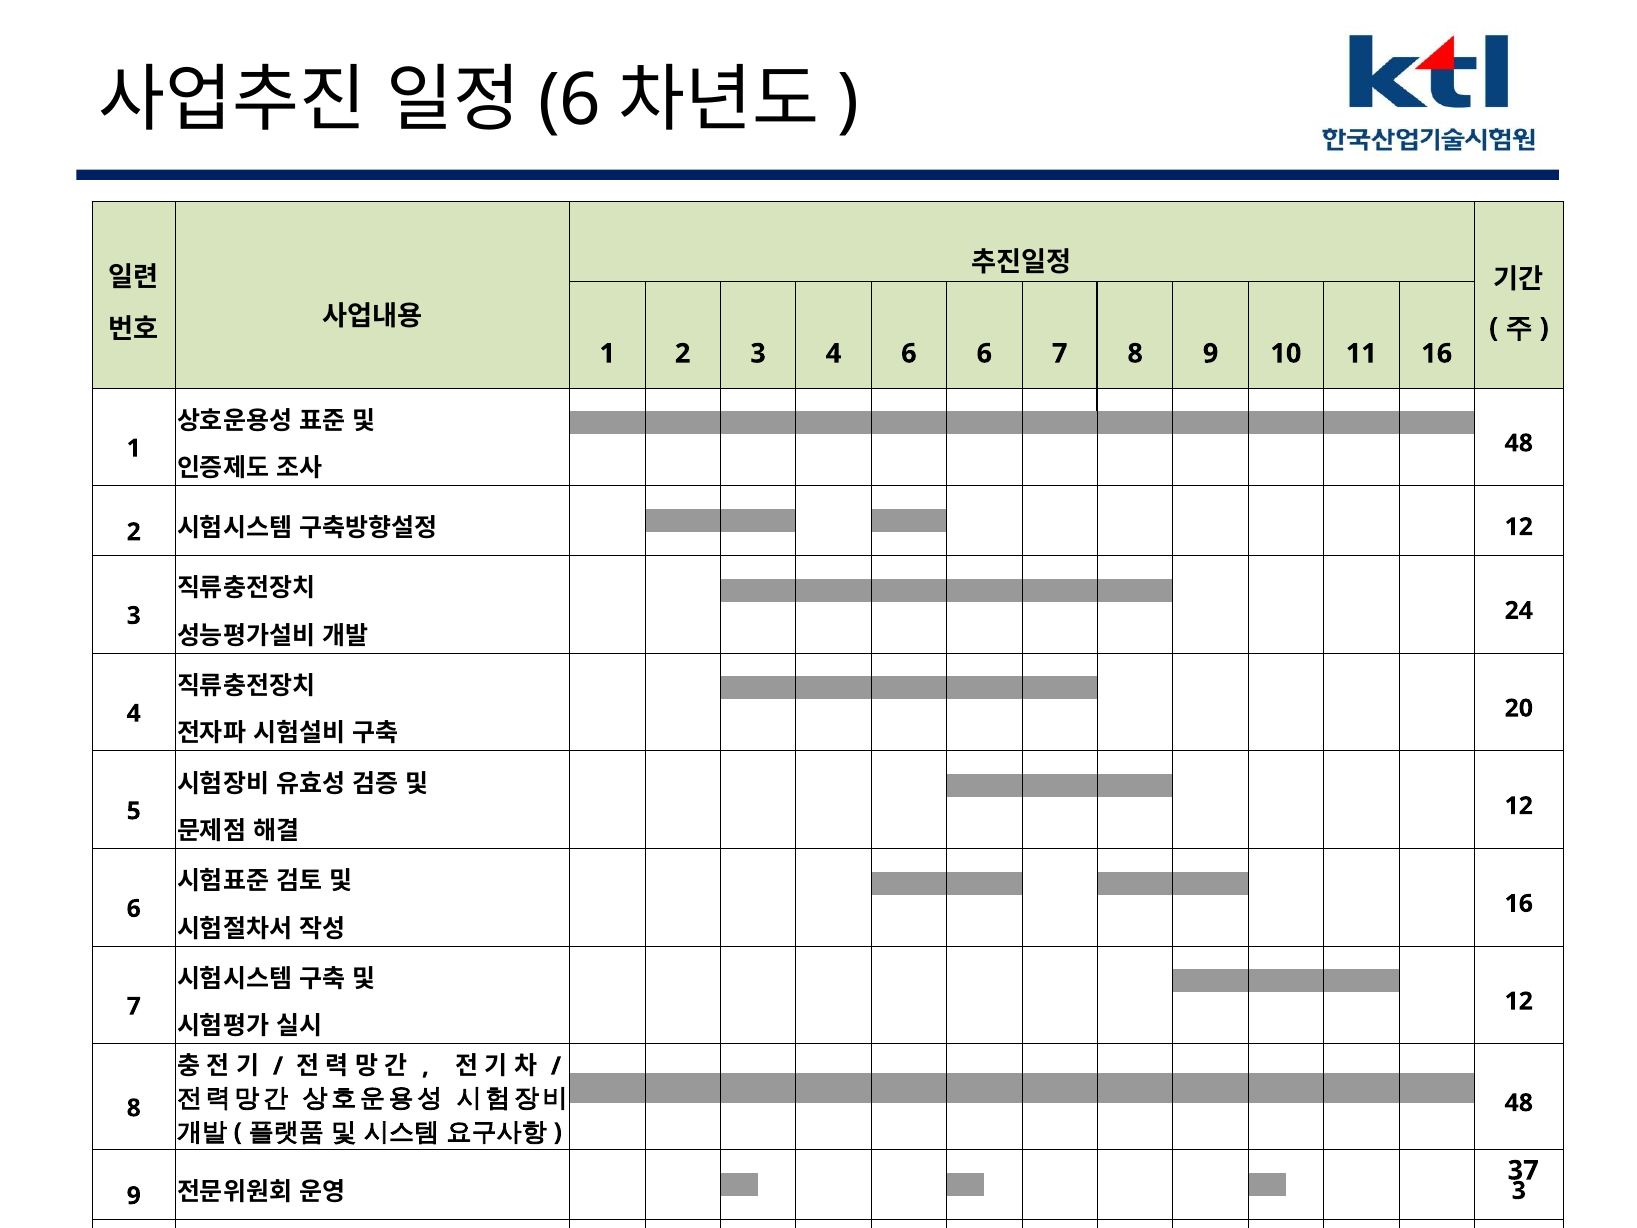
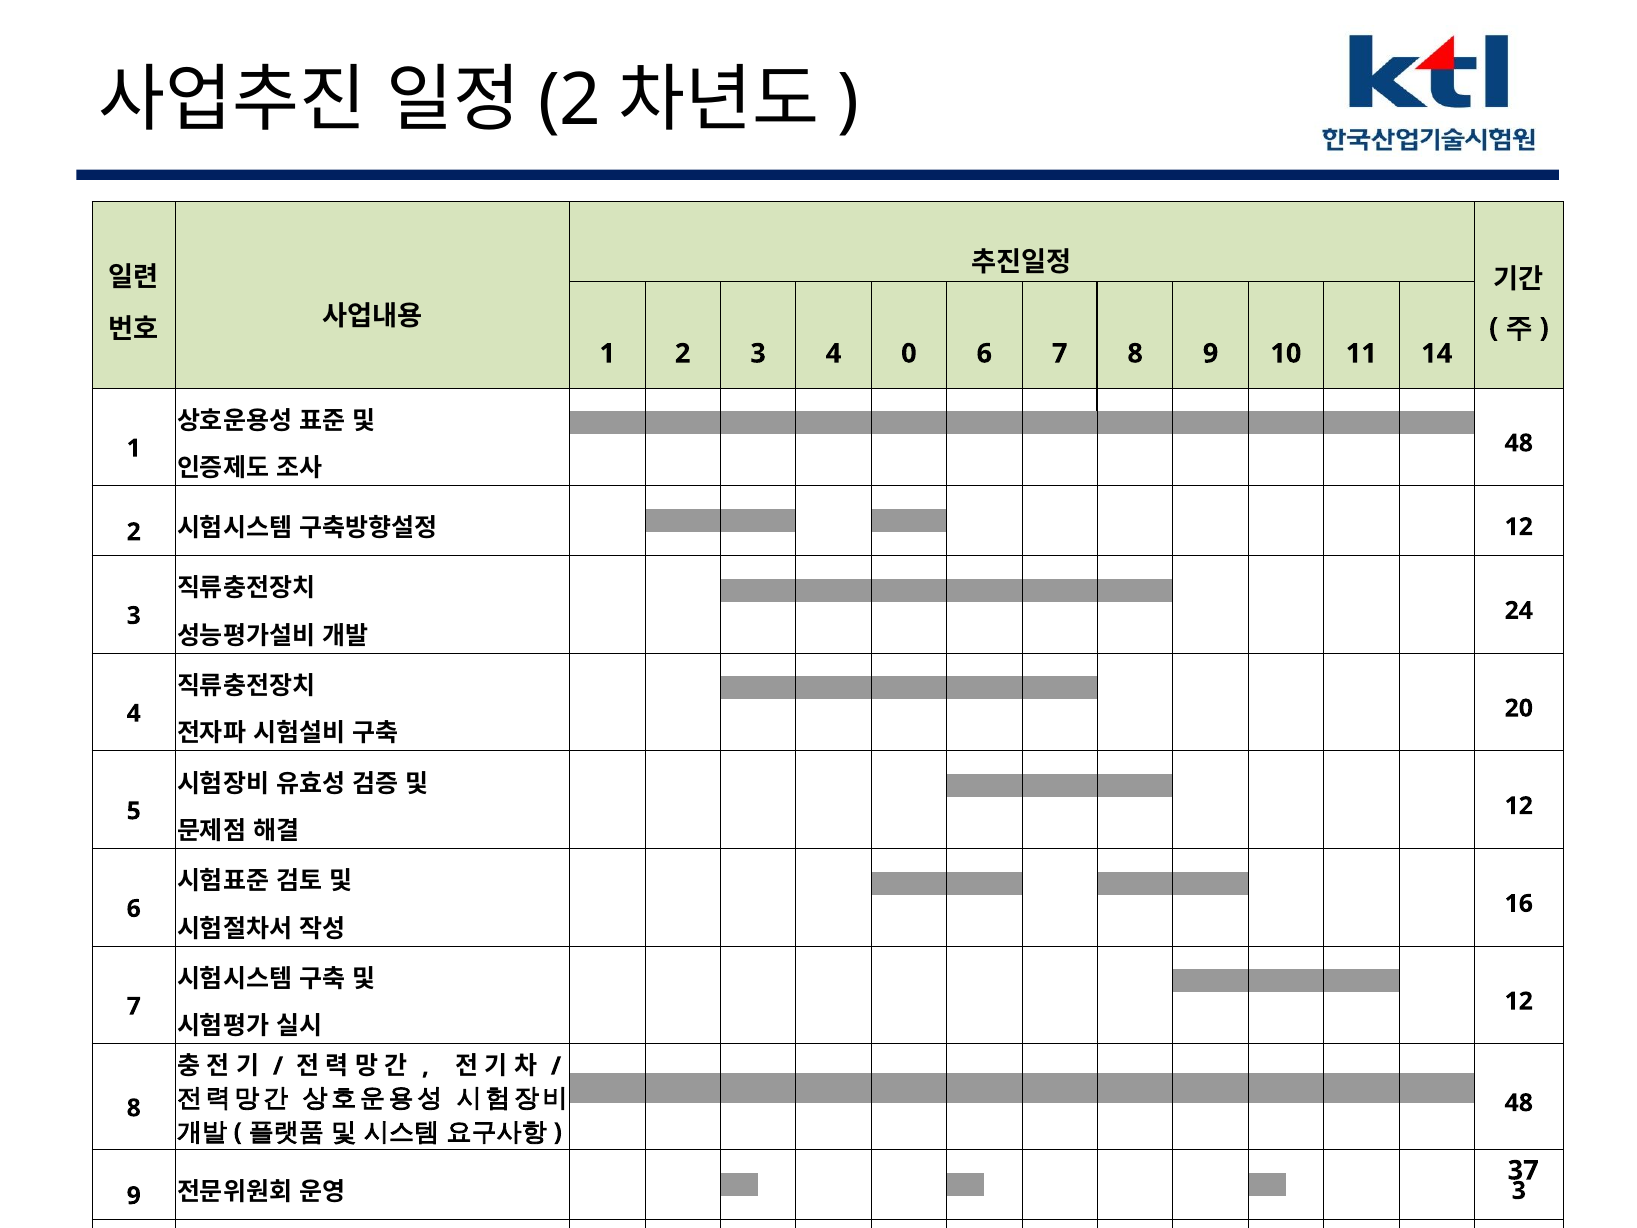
6: 6 -> 2 (570, 100)
4 6: 6 -> 0 (909, 353)
11 16: 16 -> 14 (1437, 353)
